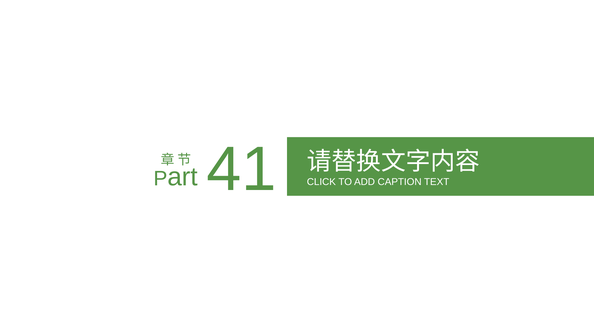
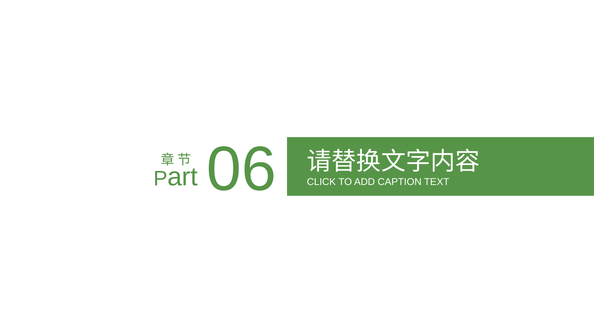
41: 41 -> 06 (241, 170)
